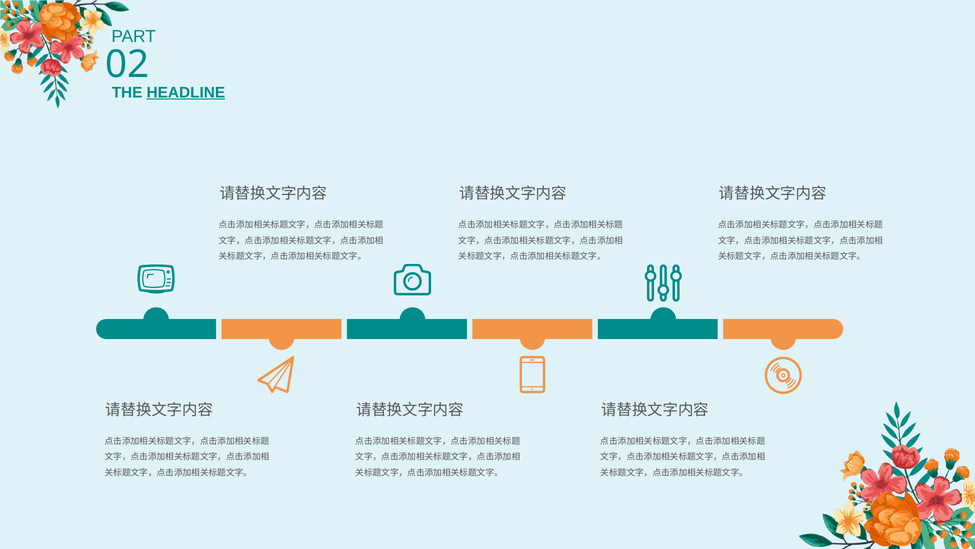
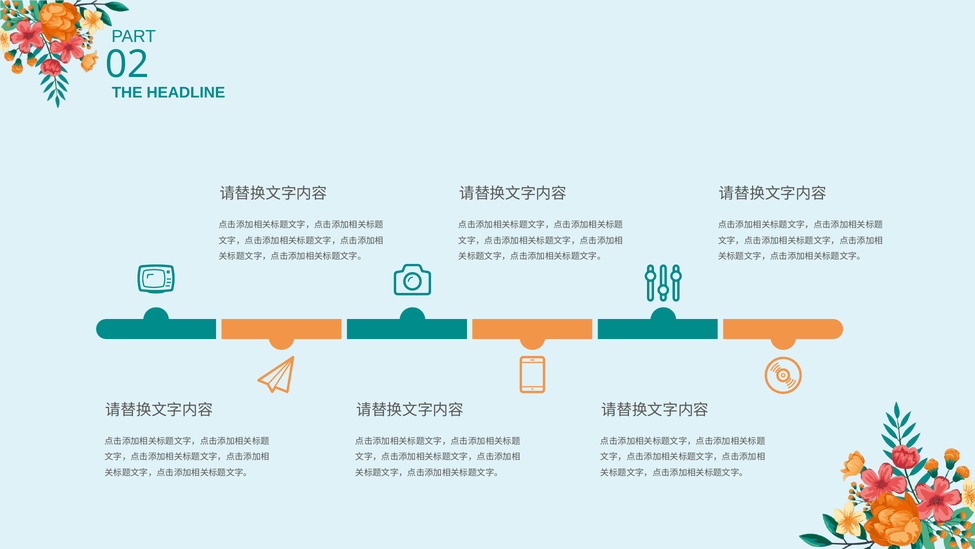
HEADLINE underline: present -> none (186, 92)
